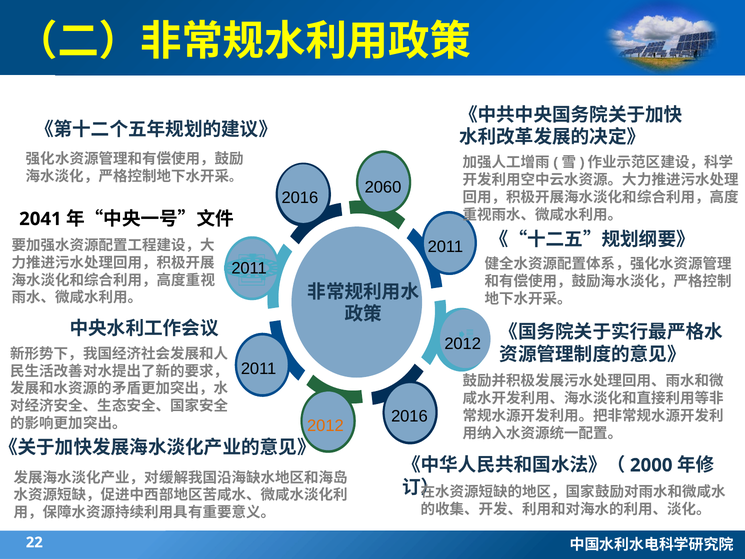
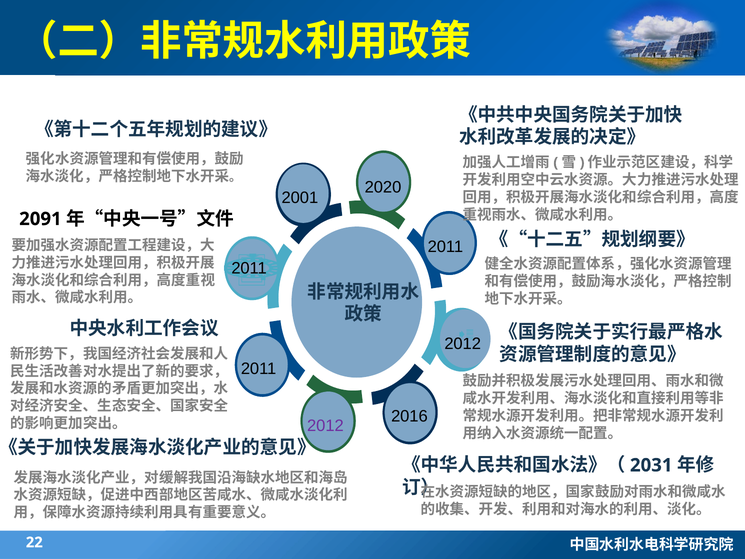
2060: 2060 -> 2020 (383, 187)
2016: 2016 -> 2001 (300, 198)
2041: 2041 -> 2091 (40, 219)
2012 colour: orange -> purple (325, 426)
2000: 2000 -> 2031 (651, 465)
